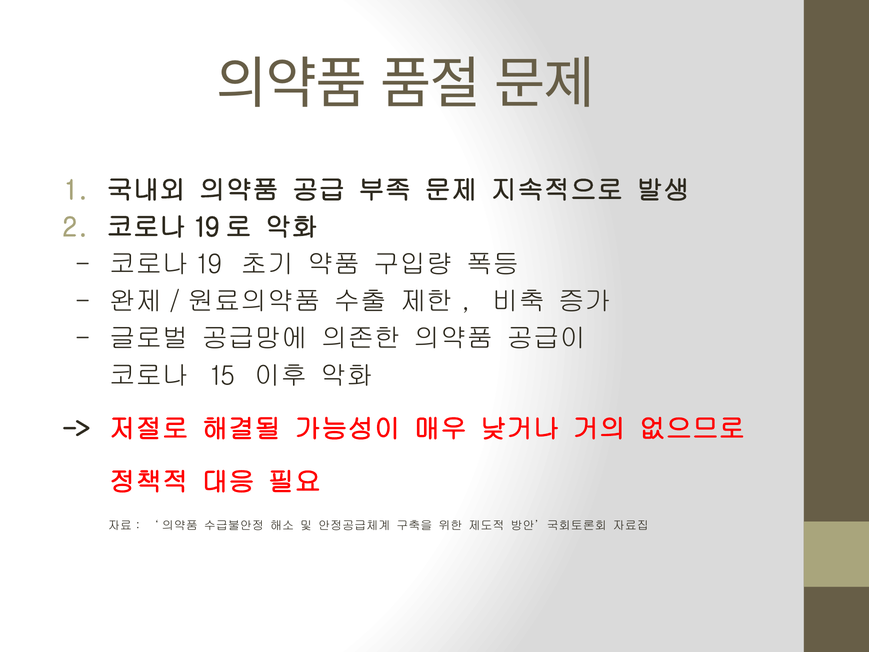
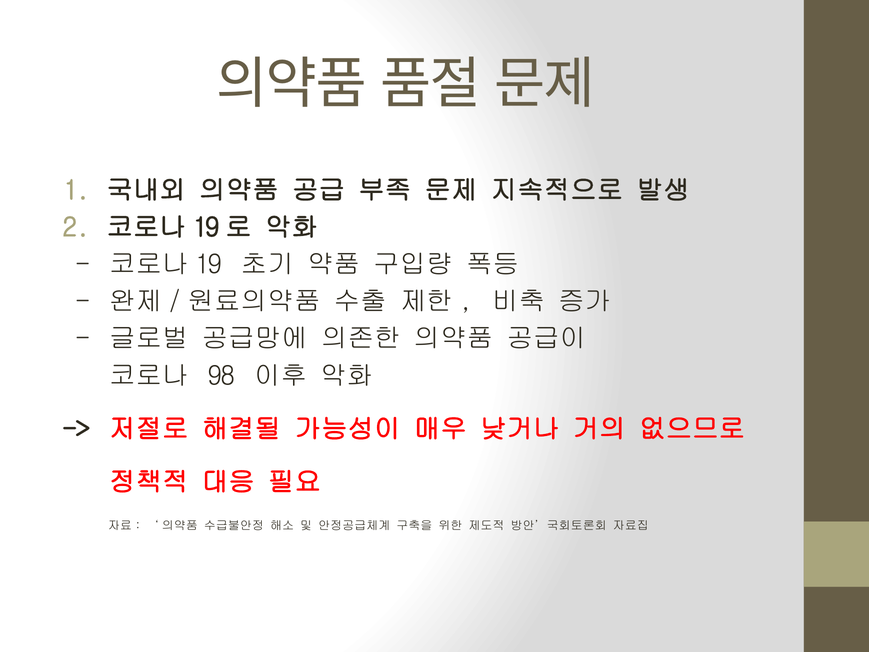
15: 15 -> 98 (221, 376)
